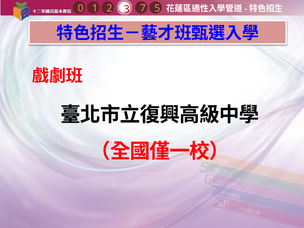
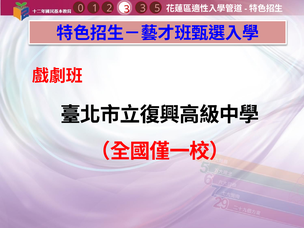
1 7: 7 -> 3 (143, 8)
